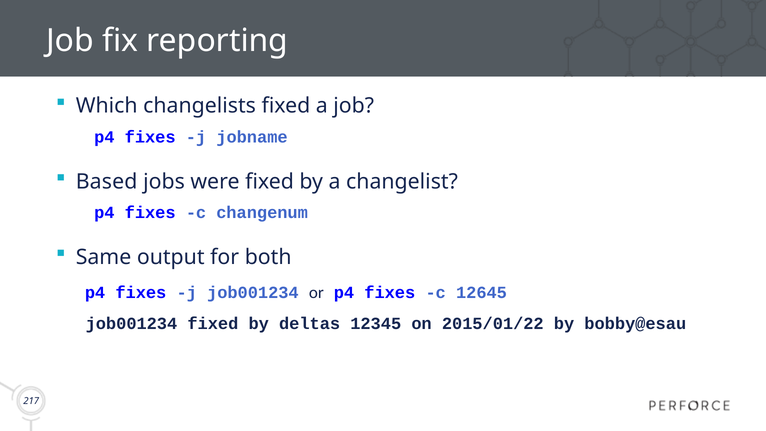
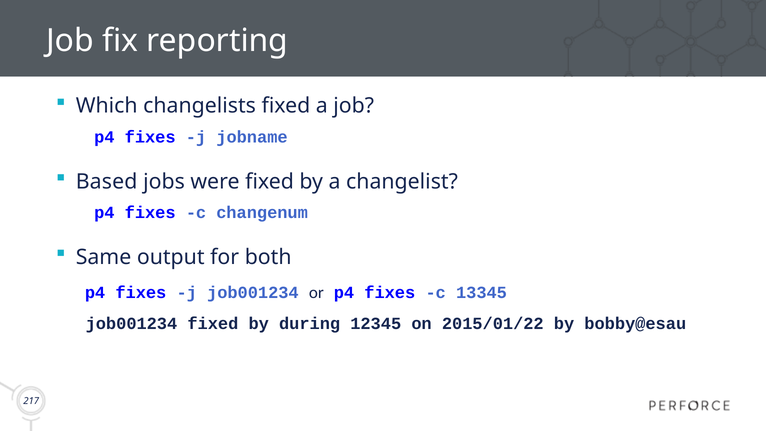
12645: 12645 -> 13345 (481, 293)
deltas: deltas -> during (310, 323)
